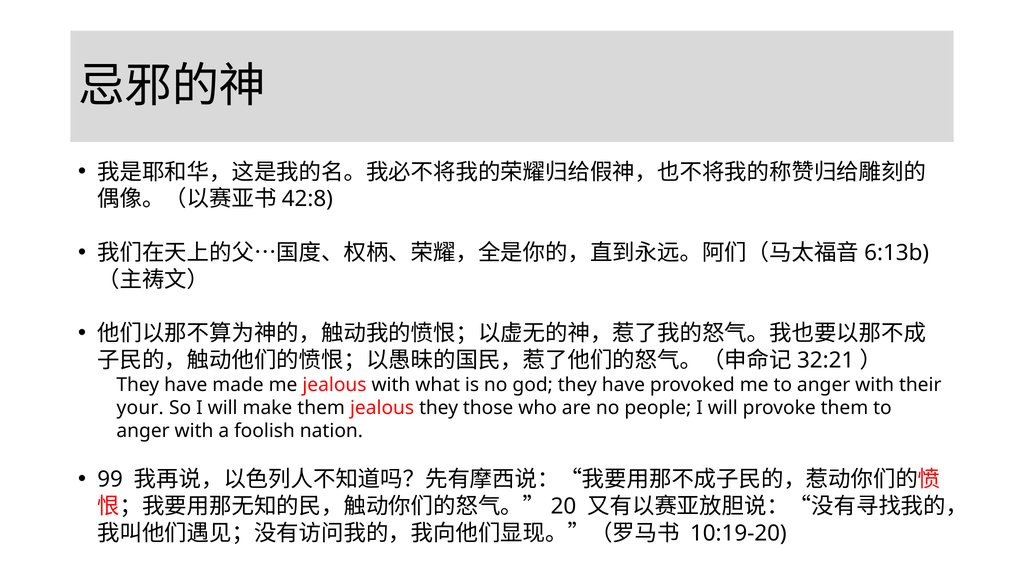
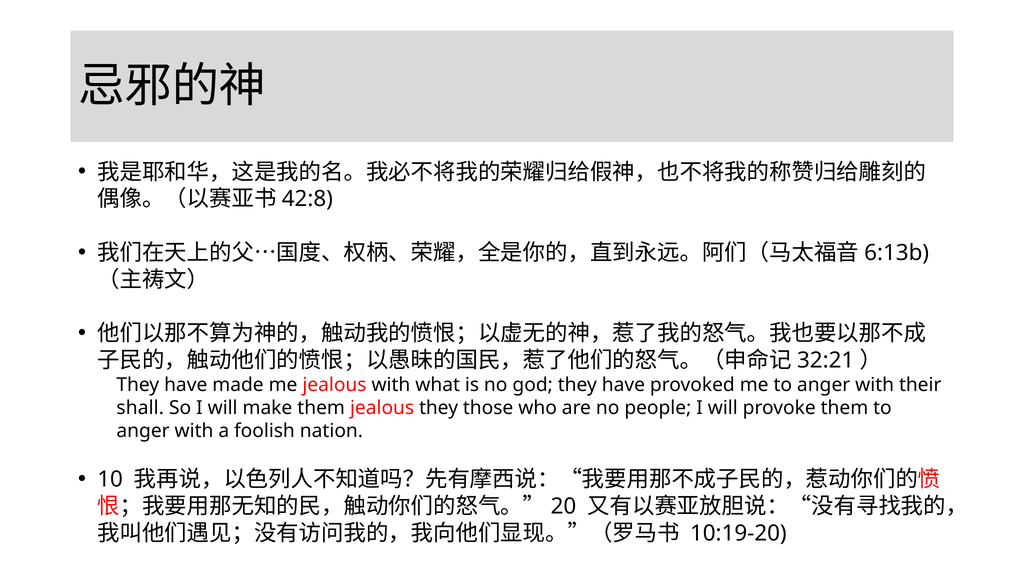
your: your -> shall (140, 408)
99: 99 -> 10 (110, 479)
